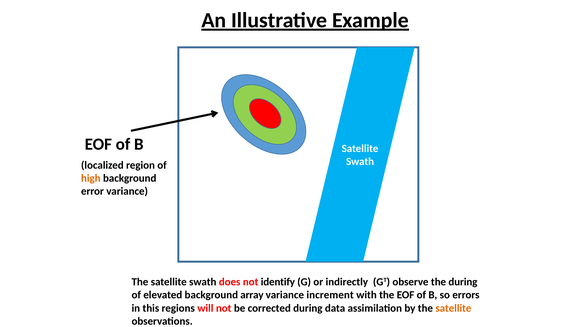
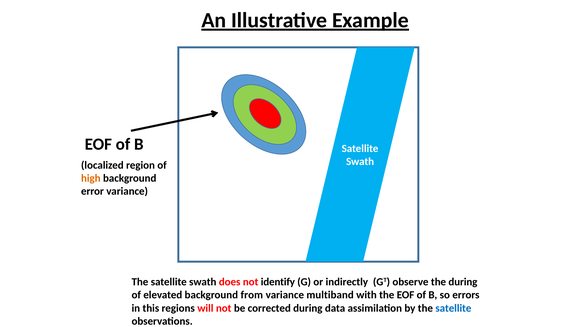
array: array -> from (252, 295)
increment: increment -> multiband (330, 295)
satellite colour: orange -> blue (453, 308)
